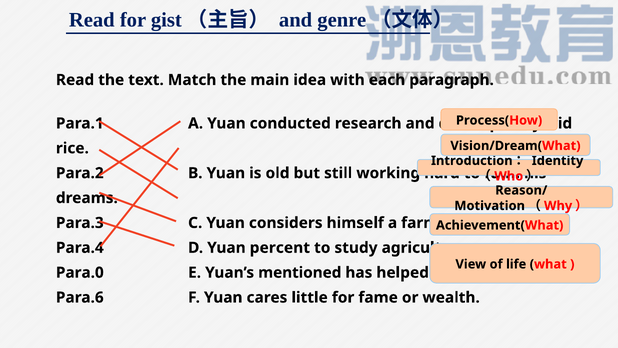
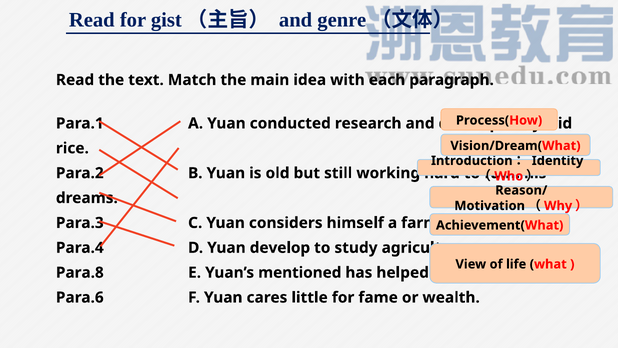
percent: percent -> develop (280, 247)
Para.0: Para.0 -> Para.8 (80, 272)
